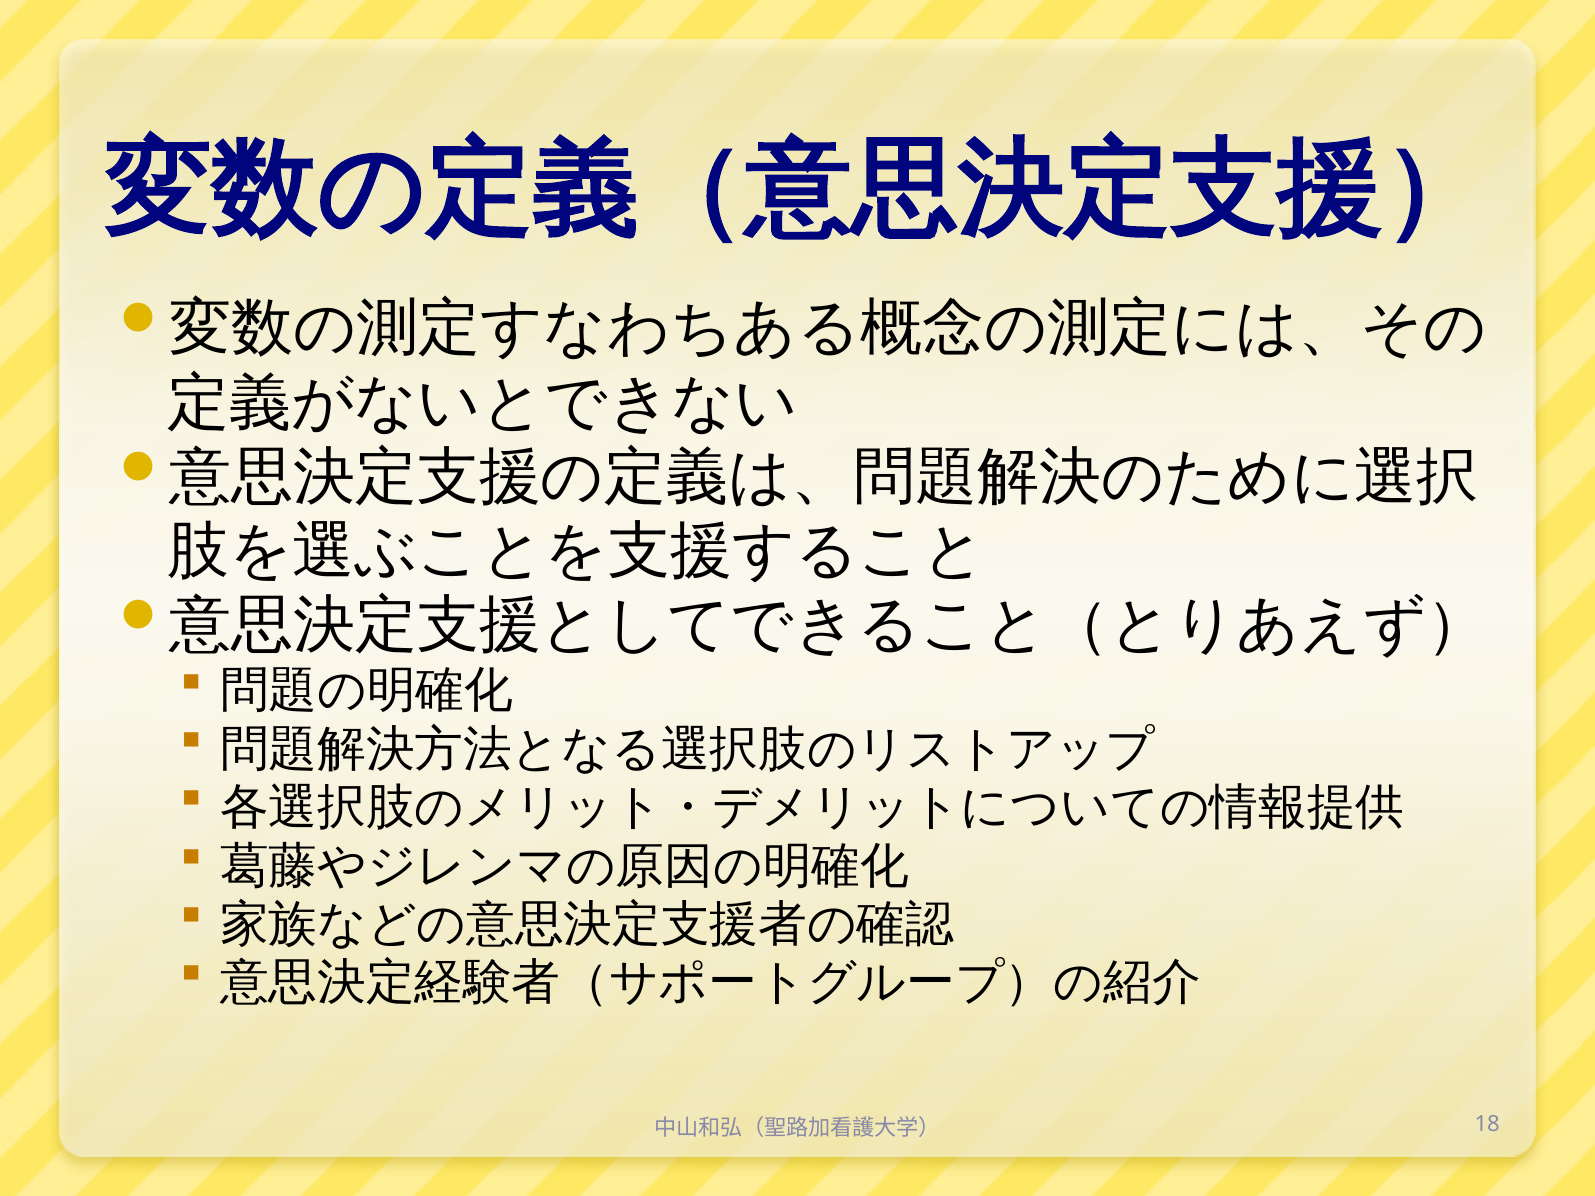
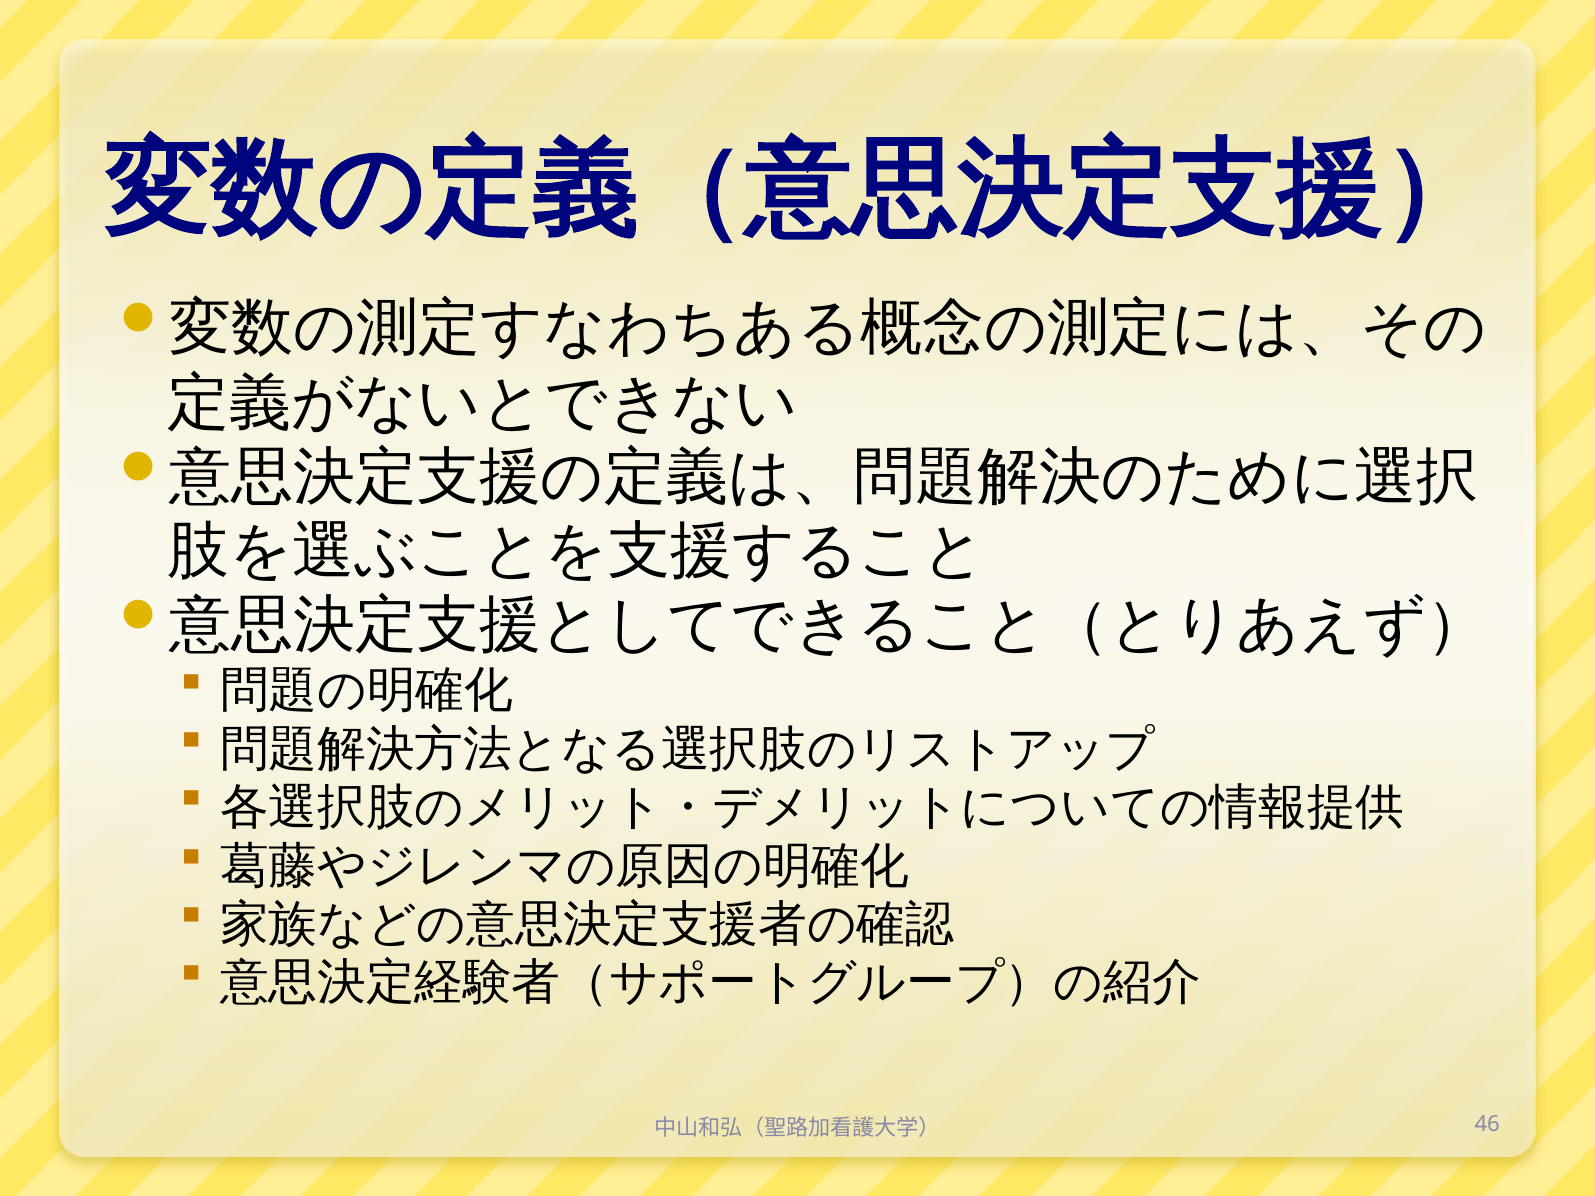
18: 18 -> 46 (1487, 1125)
